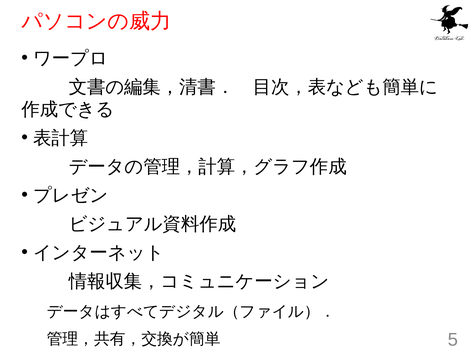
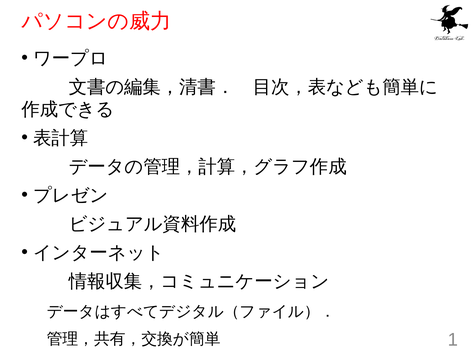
5: 5 -> 1 (453, 340)
